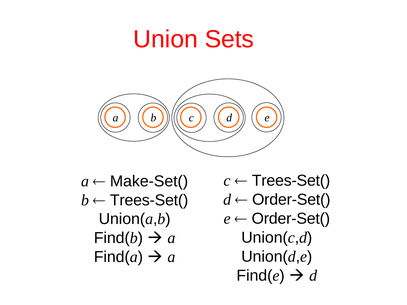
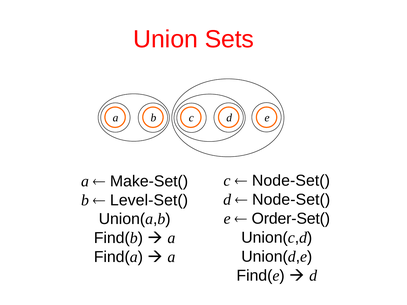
Trees-Set(: Trees-Set( -> Node-Set( (291, 181)
Order-Set(: Order-Set( -> Node-Set( (291, 200)
Trees-Set(: Trees-Set( -> Level-Set( (149, 200)
